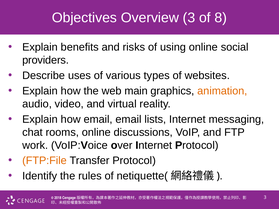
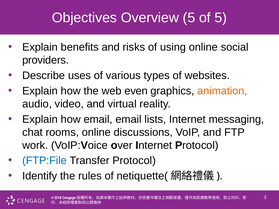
Overview 3: 3 -> 5 (189, 18)
of 8: 8 -> 5 (221, 18)
main: main -> even (136, 91)
FTP:File colour: orange -> blue (45, 161)
